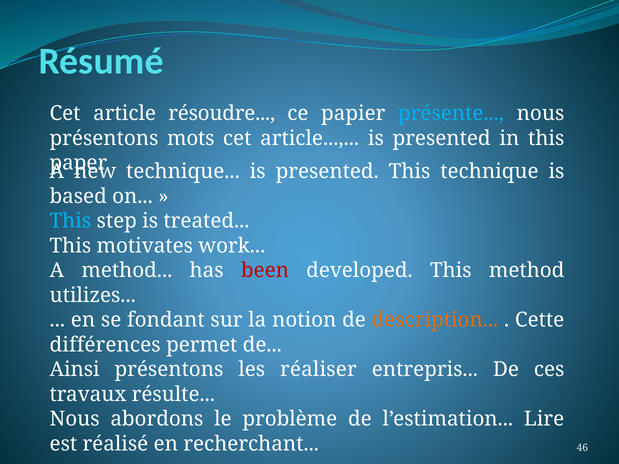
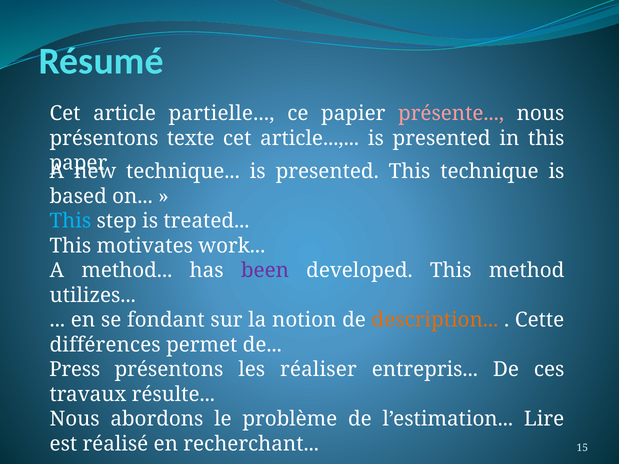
résoudre: résoudre -> partielle (222, 114)
présente colour: light blue -> pink (451, 114)
mots: mots -> texte (191, 138)
been colour: red -> purple (265, 271)
Ainsi: Ainsi -> Press (75, 370)
46: 46 -> 15 (582, 448)
